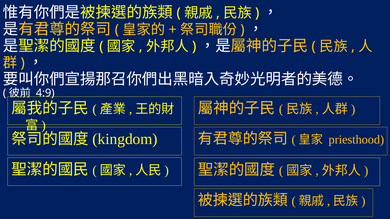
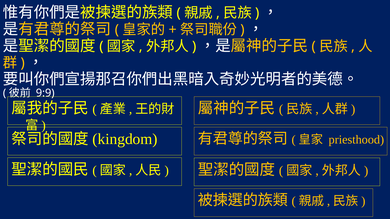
4:9: 4:9 -> 9:9 (45, 93)
